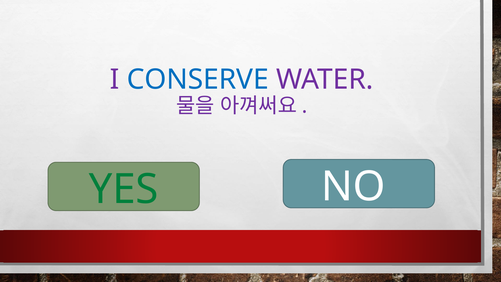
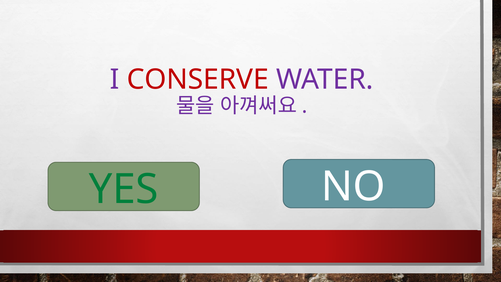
CONSERVE colour: blue -> red (198, 79)
